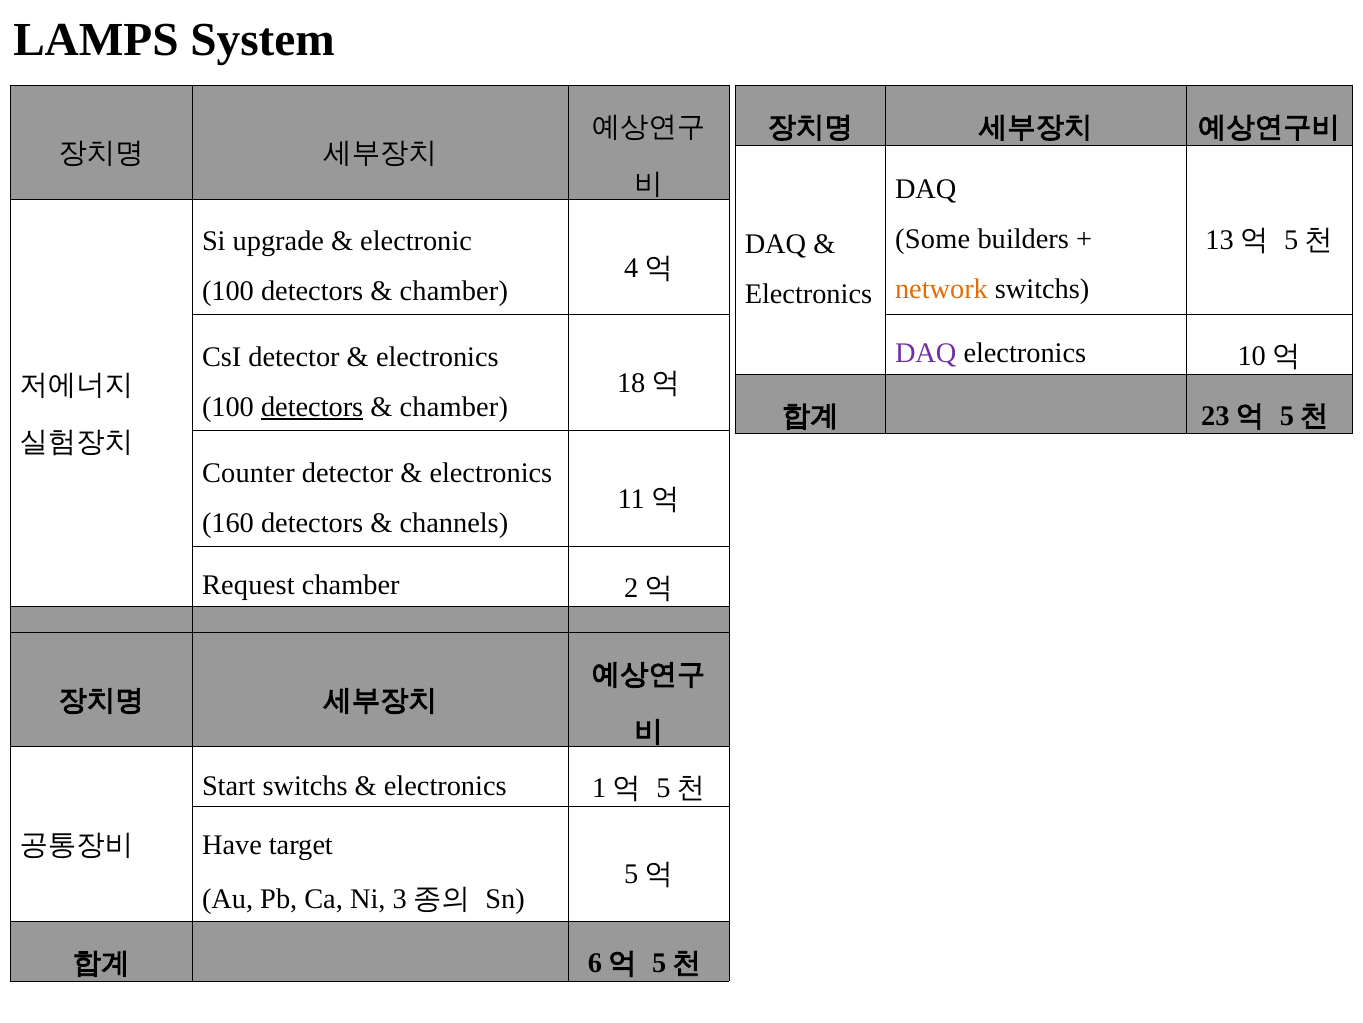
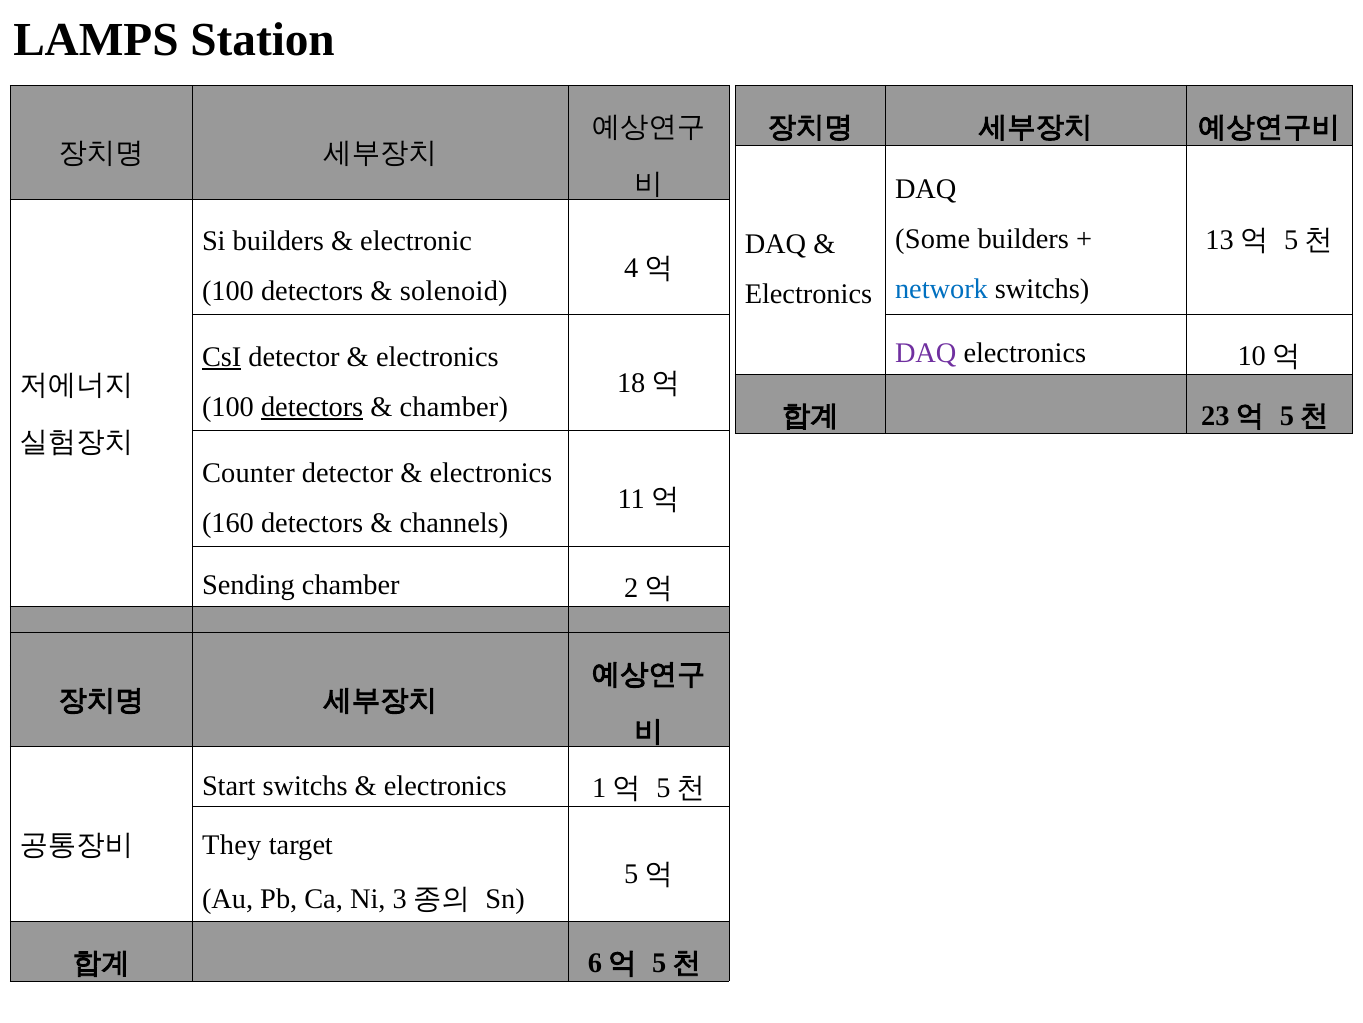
System: System -> Station (263, 40)
Si upgrade: upgrade -> builders (278, 241)
network colour: orange -> blue (941, 289)
chamber: chamber -> solenoid (454, 291)
CsI underline: none -> present (222, 357)
Request: Request -> Sending (248, 585)
Have: Have -> They (232, 844)
